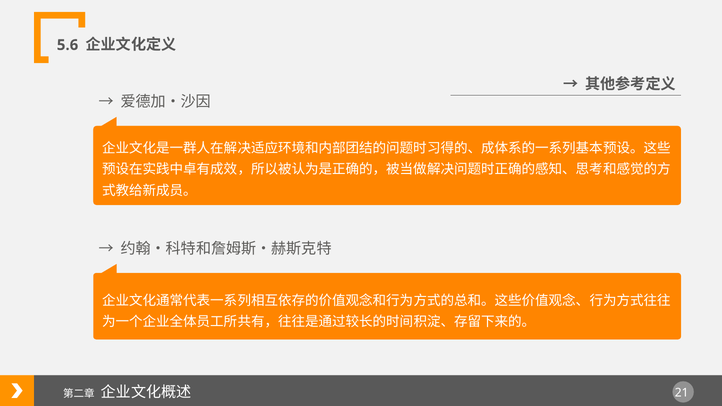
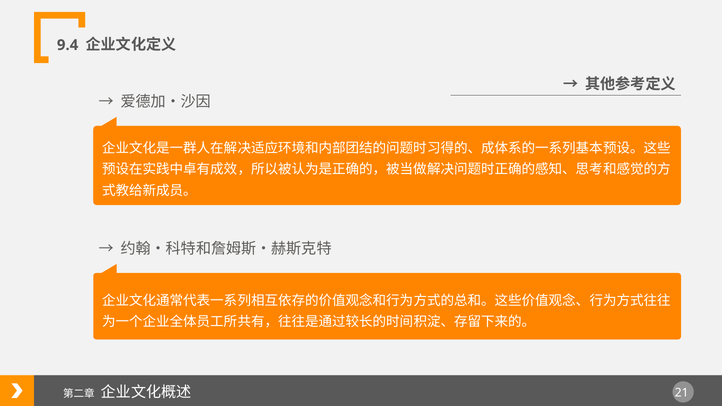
5.6: 5.6 -> 9.4 (68, 45)
